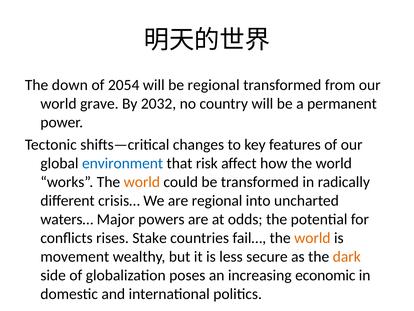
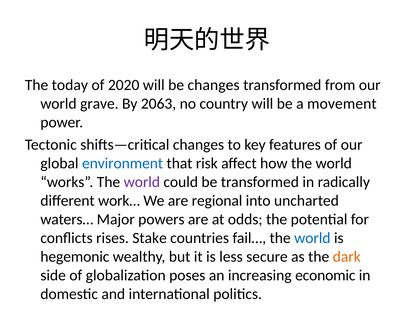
down: down -> today (70, 85)
2054: 2054 -> 2020 (124, 85)
be regional: regional -> changes (214, 85)
2032: 2032 -> 2063 (159, 104)
permanent: permanent -> movement (342, 104)
world colour: orange -> purple (142, 182)
crisis…: crisis… -> work… (119, 200)
world colour: orange -> blue (312, 238)
movement: movement -> hegemonic (75, 256)
